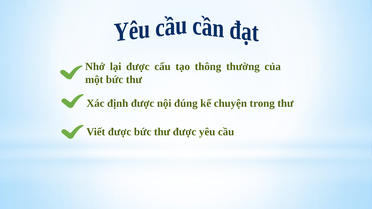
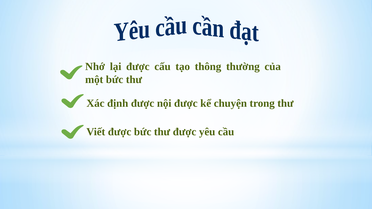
nội đúng: đúng -> được (186, 103)
